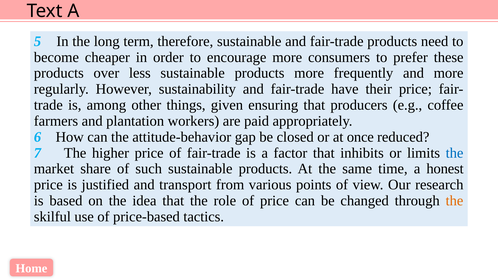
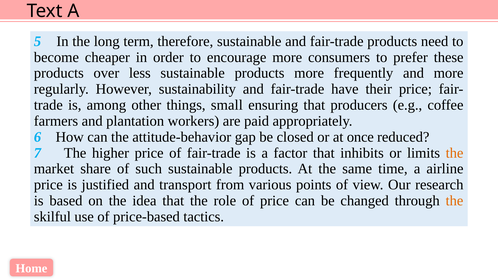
given: given -> small (227, 105)
the colour: blue -> orange (455, 153)
honest: honest -> airline (445, 169)
